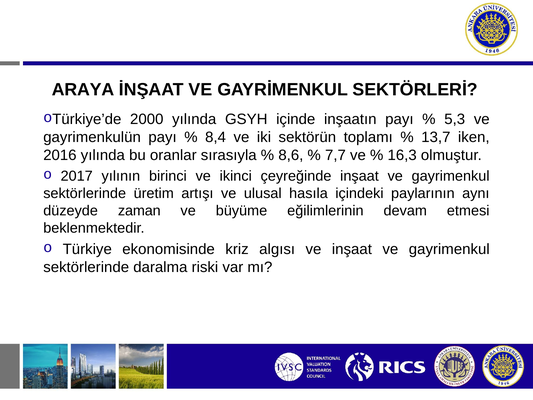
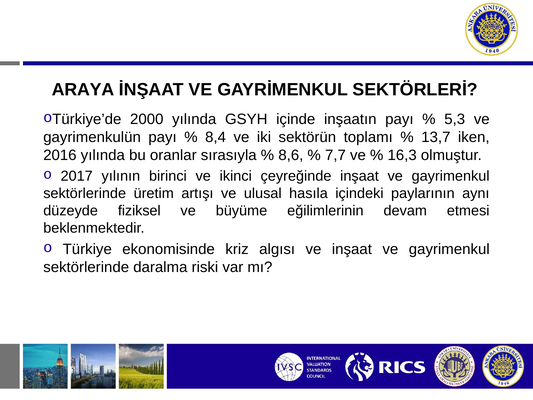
zaman: zaman -> fiziksel (139, 211)
